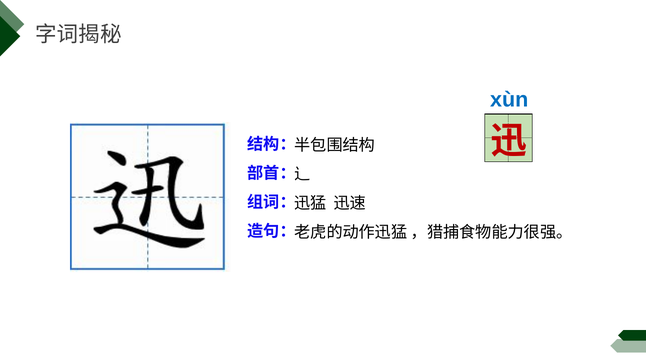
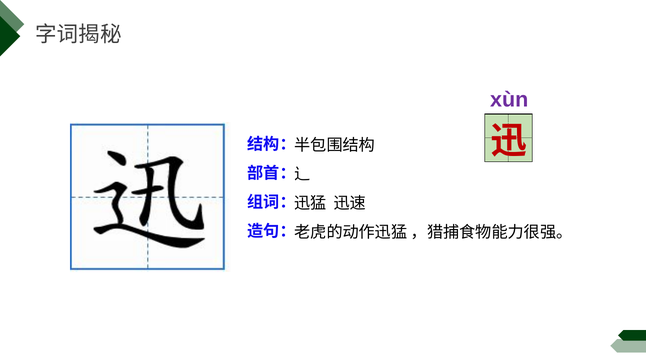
xùn colour: blue -> purple (509, 100)
